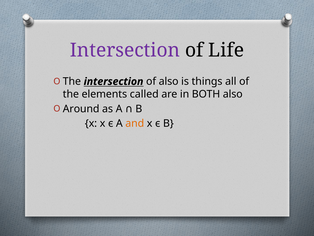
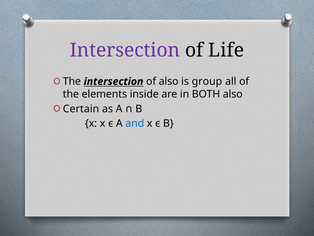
things: things -> group (207, 81)
called: called -> inside (144, 94)
Around: Around -> Certain (81, 109)
and colour: orange -> blue (135, 123)
